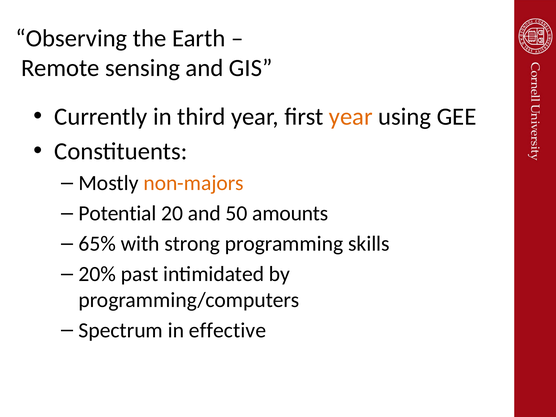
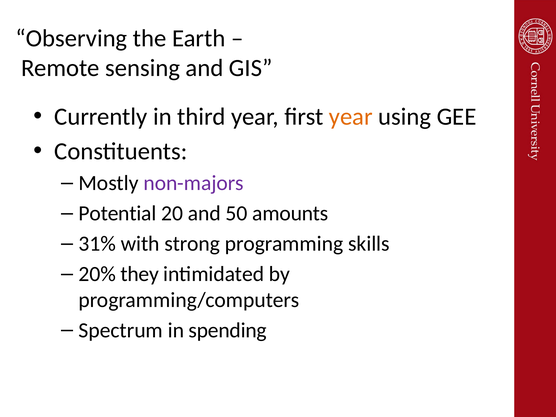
non-majors colour: orange -> purple (194, 183)
65%: 65% -> 31% (97, 244)
past: past -> they (140, 274)
effective: effective -> spending (228, 330)
